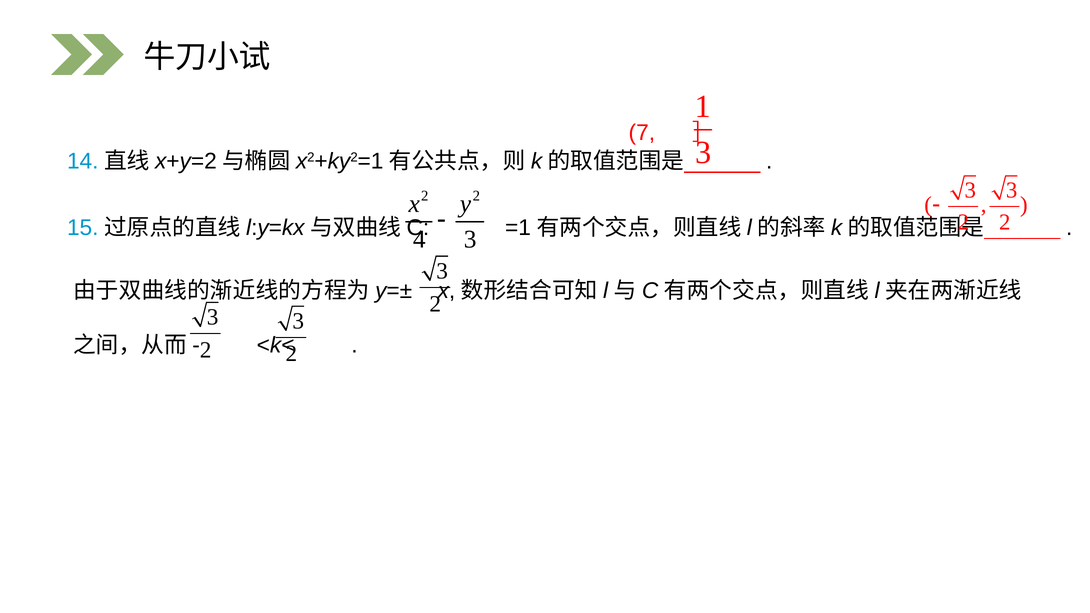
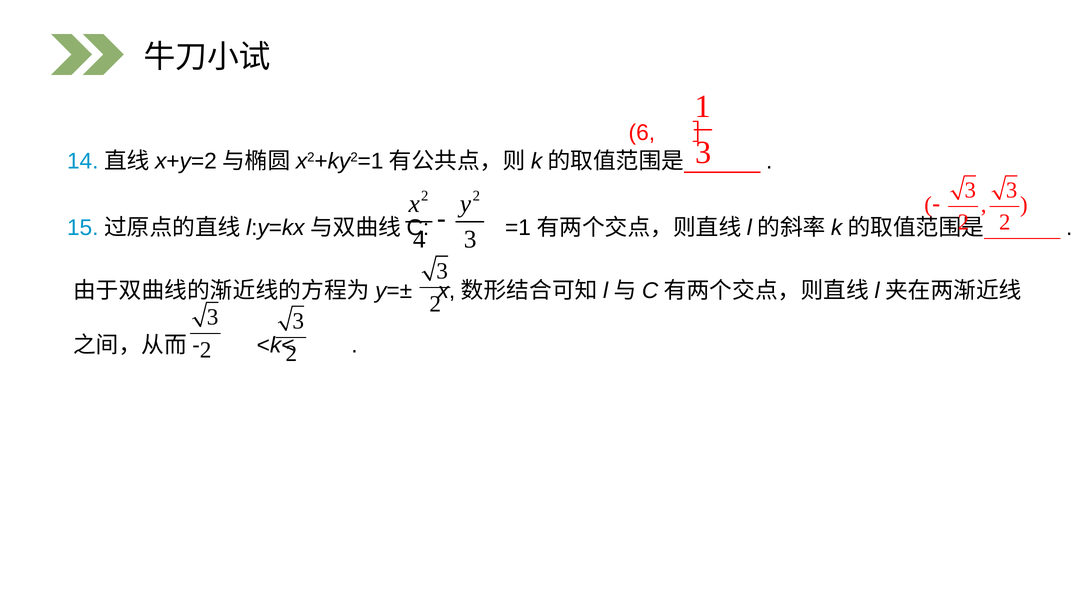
7: 7 -> 6 (642, 133)
